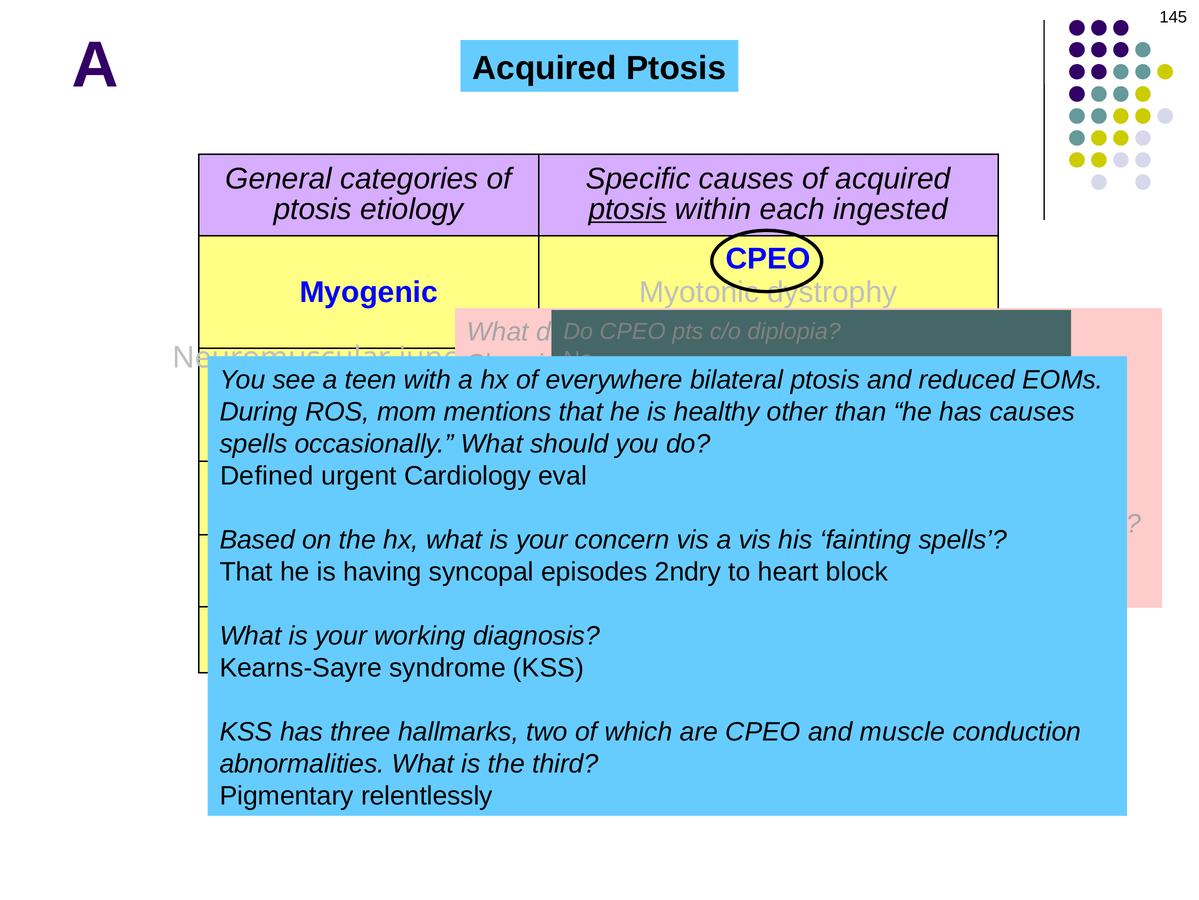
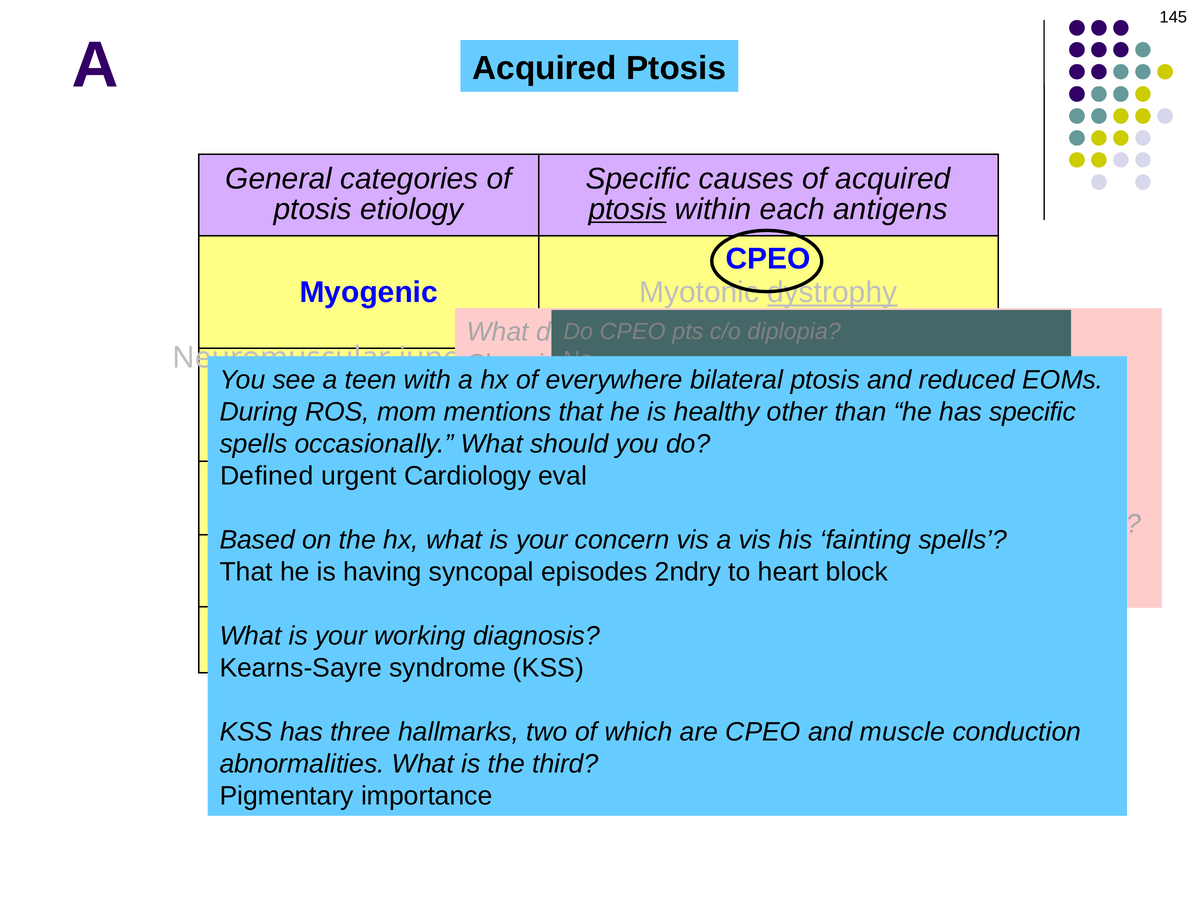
ingested: ingested -> antigens (890, 209)
dystrophy underline: none -> present (832, 292)
has causes: causes -> specific (1032, 412)
Pigmentary relentlessly: relentlessly -> importance (427, 795)
